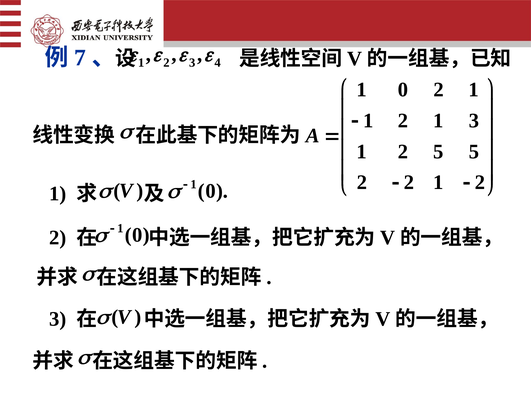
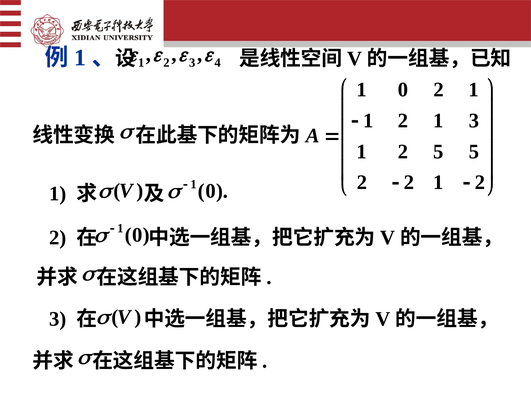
7: 7 -> 1 (80, 58)
